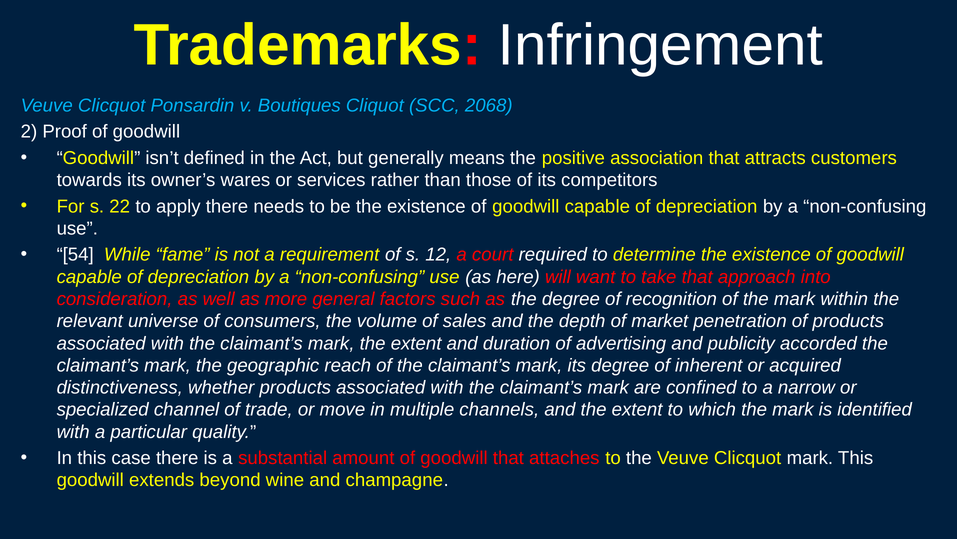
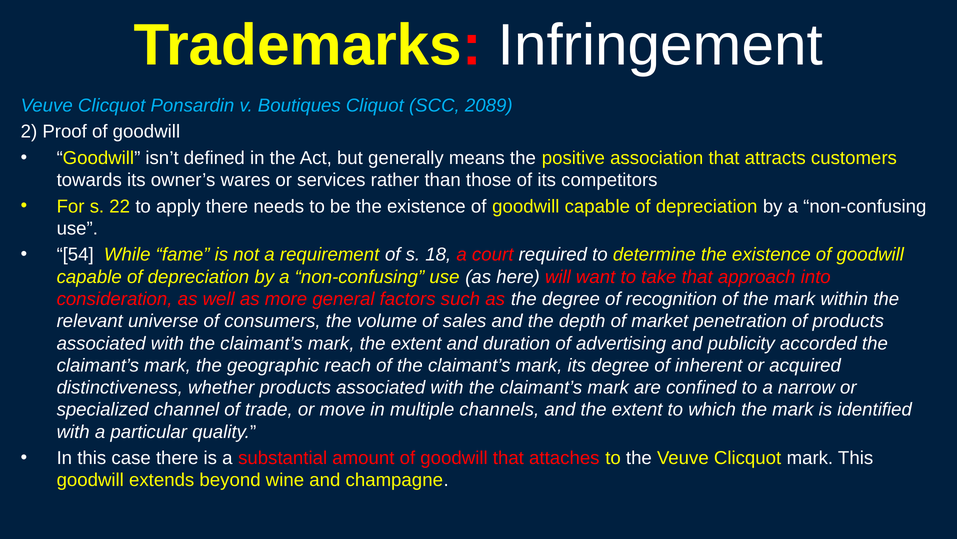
2068: 2068 -> 2089 (489, 105)
12: 12 -> 18 (438, 254)
